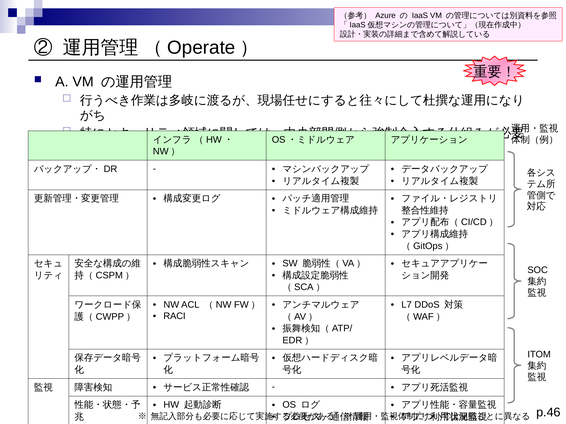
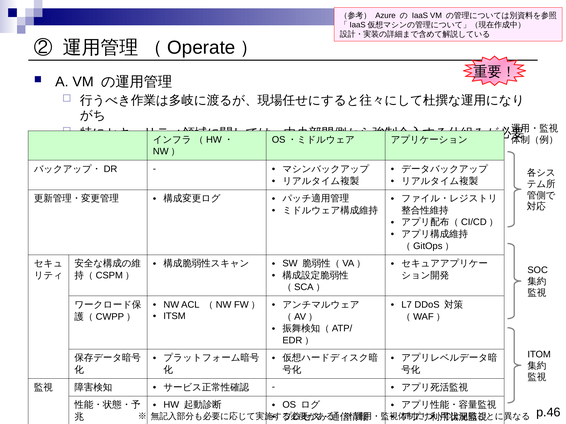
RACI: RACI -> ITSM (174, 316)
